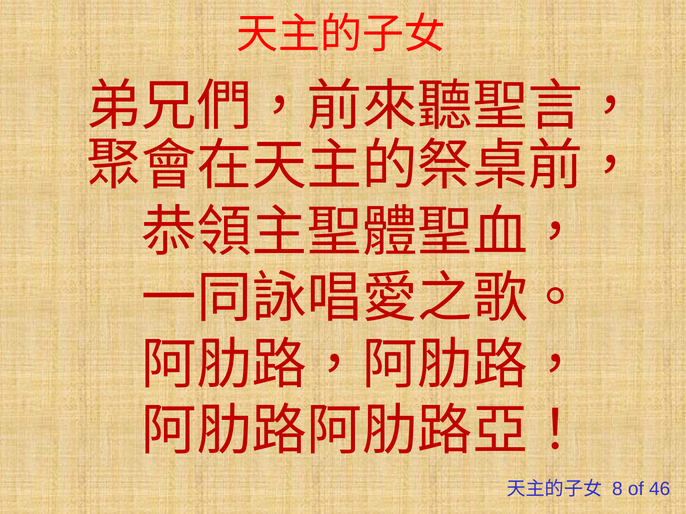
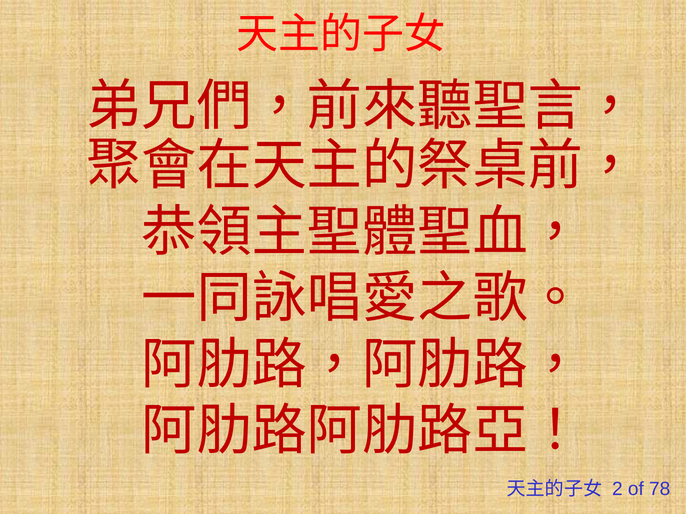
8: 8 -> 2 (617, 489)
46: 46 -> 78 (660, 489)
